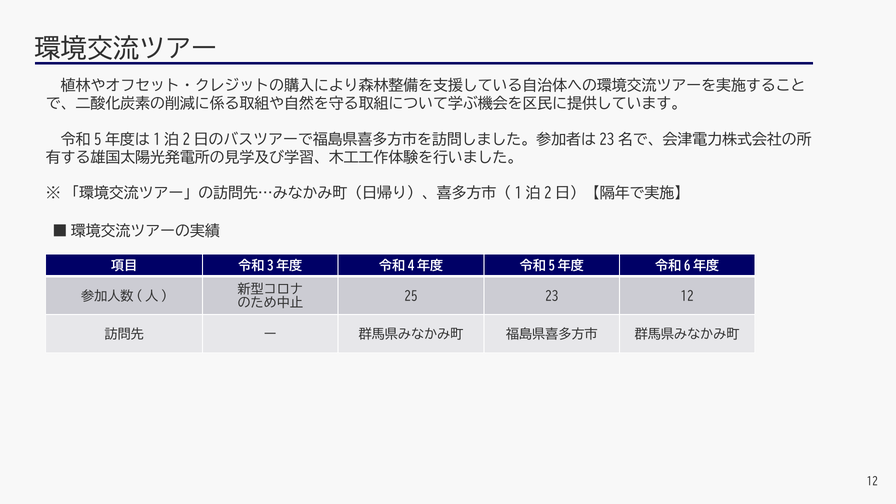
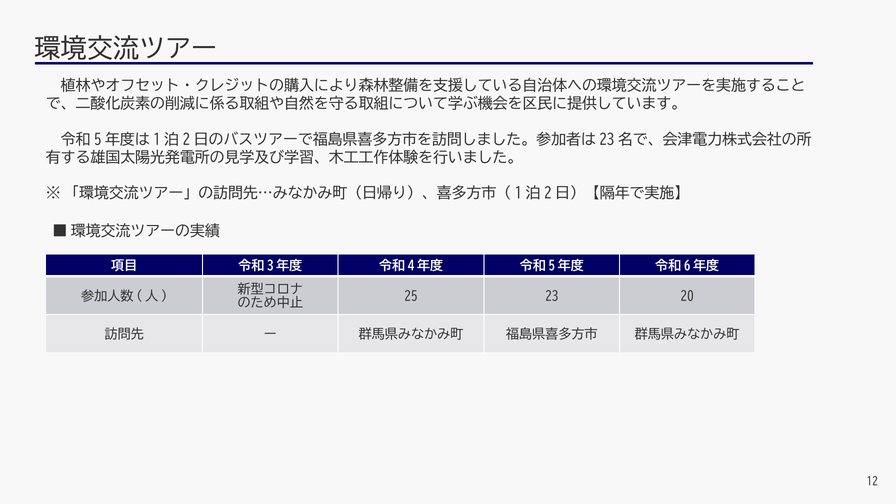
23 12: 12 -> 20 (687, 296)
